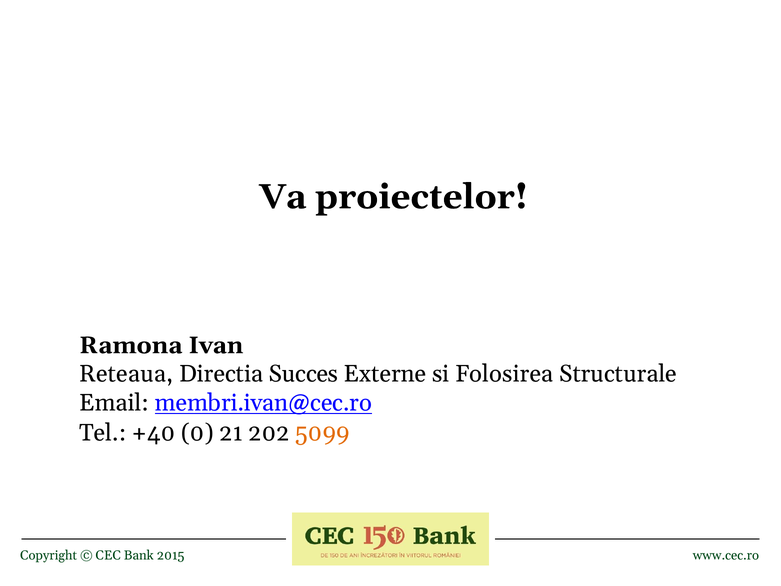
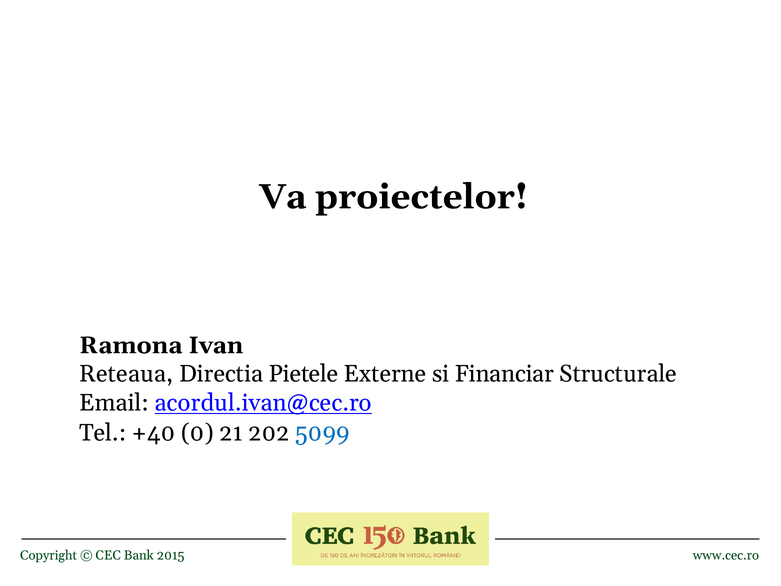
Succes: Succes -> Pietele (304, 374)
Folosirea: Folosirea -> Financiar (504, 374)
membri.ivan@cec.ro: membri.ivan@cec.ro -> acordul.ivan@cec.ro (263, 402)
5099 colour: orange -> blue (322, 433)
